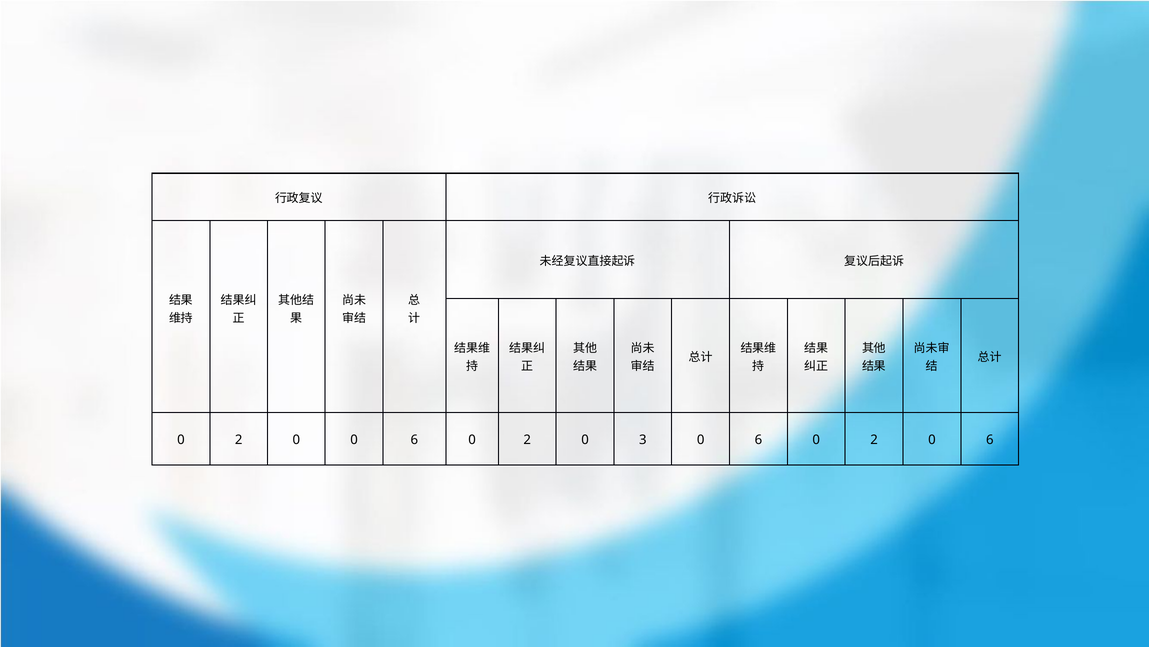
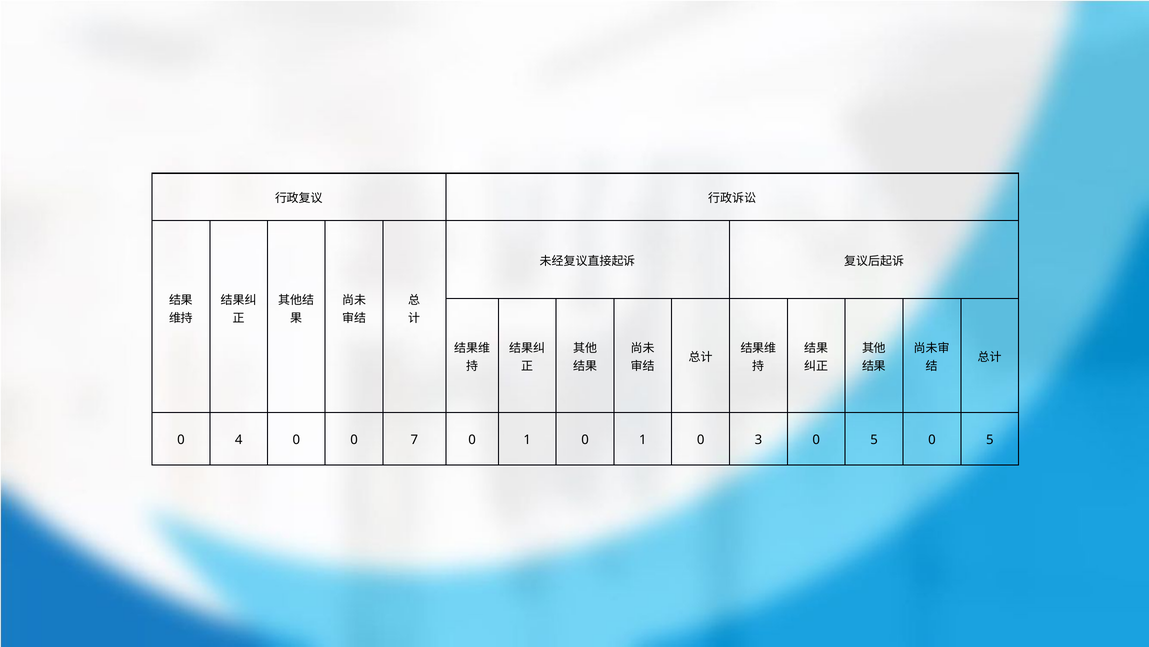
2: 2 -> 4 (239, 439)
0 0 6: 6 -> 7 (414, 439)
2: 2 -> 1 (527, 439)
3: 3 -> 1 (643, 439)
6: 6 -> 3 (758, 439)
2: 2 -> 5 (874, 439)
6: 6 -> 5 (990, 439)
